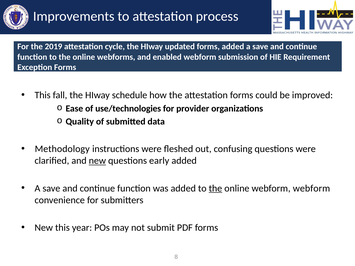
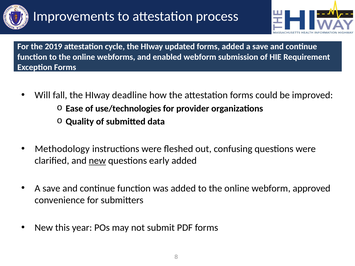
This: This -> Will (43, 95)
schedule: schedule -> deadline (130, 95)
the underline: present -> none (215, 188)
webform webform: webform -> approved (312, 188)
